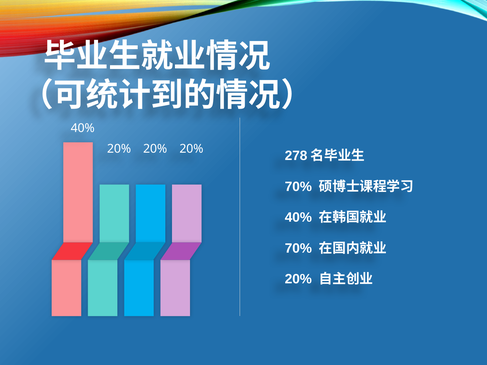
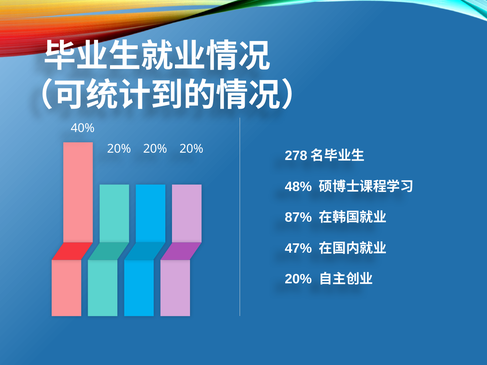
70%: 70% -> 48% (298, 187)
40%: 40% -> 87% (298, 218)
70%: 70% -> 47% (298, 248)
